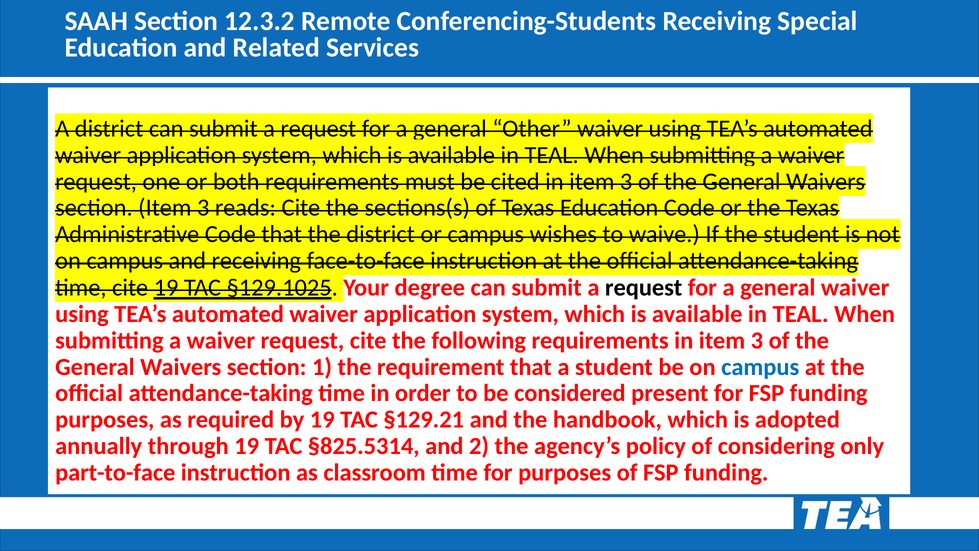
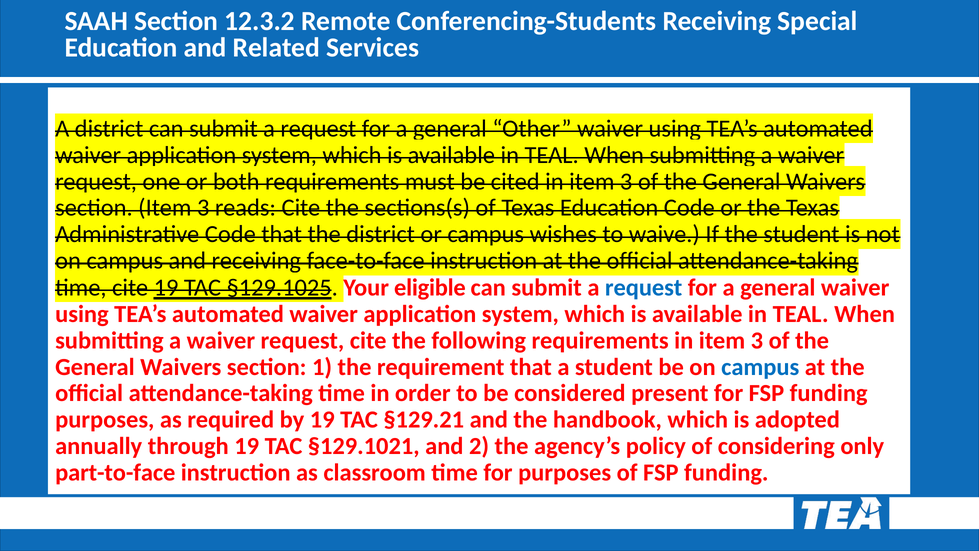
degree: degree -> eligible (430, 287)
request colour: black -> blue (644, 287)
§825.5314: §825.5314 -> §129.1021 (364, 446)
